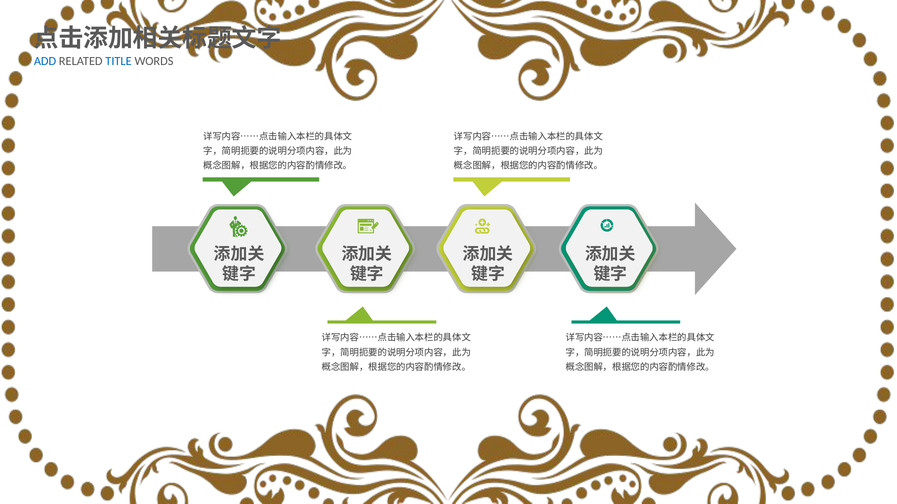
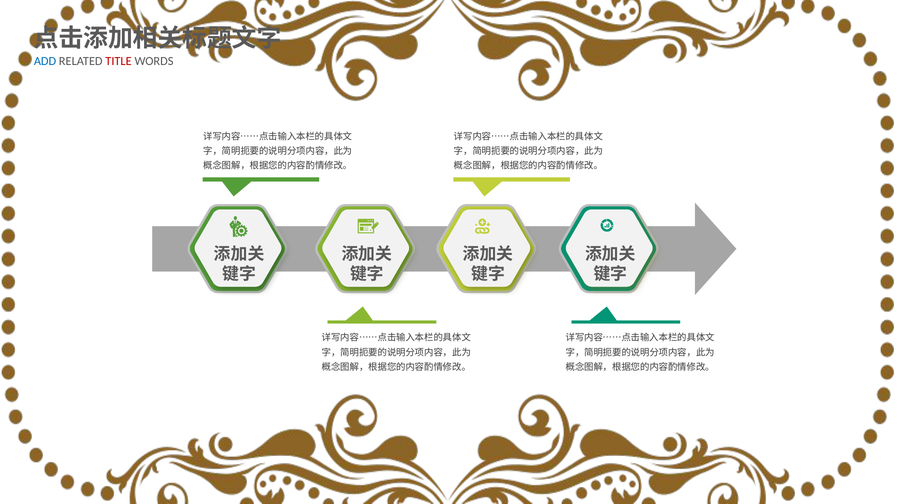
TITLE colour: blue -> red (119, 61)
